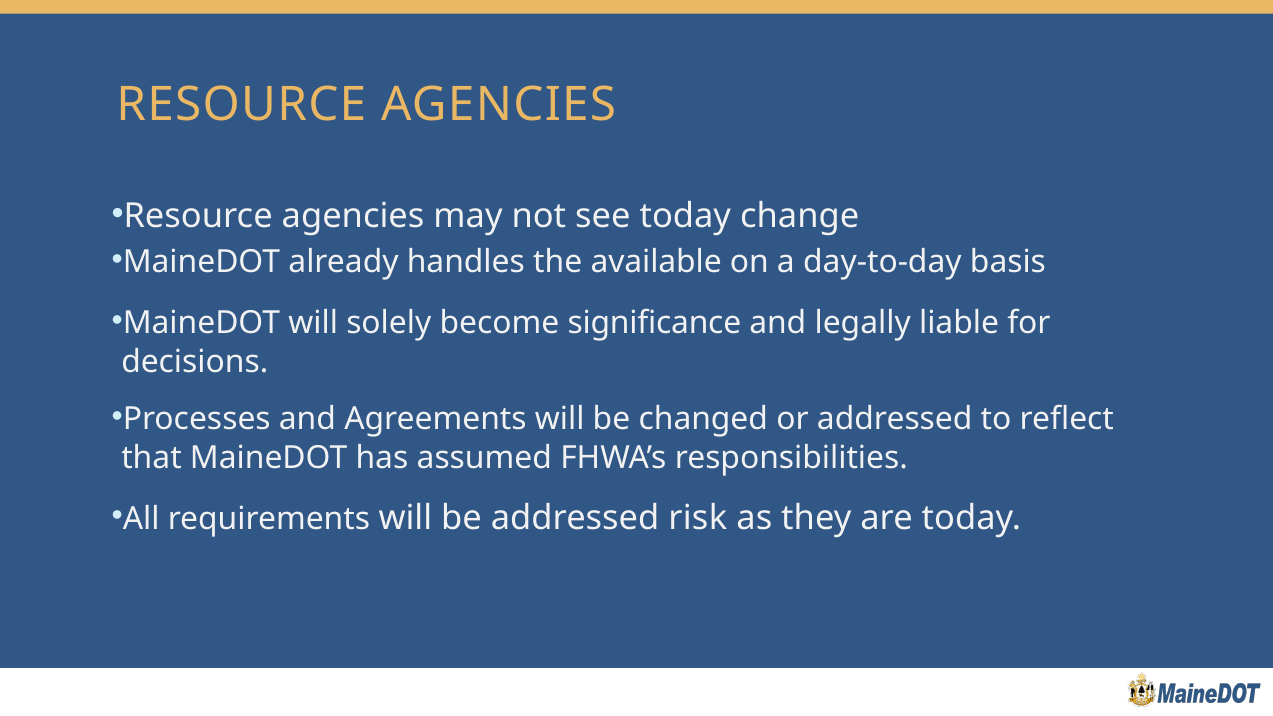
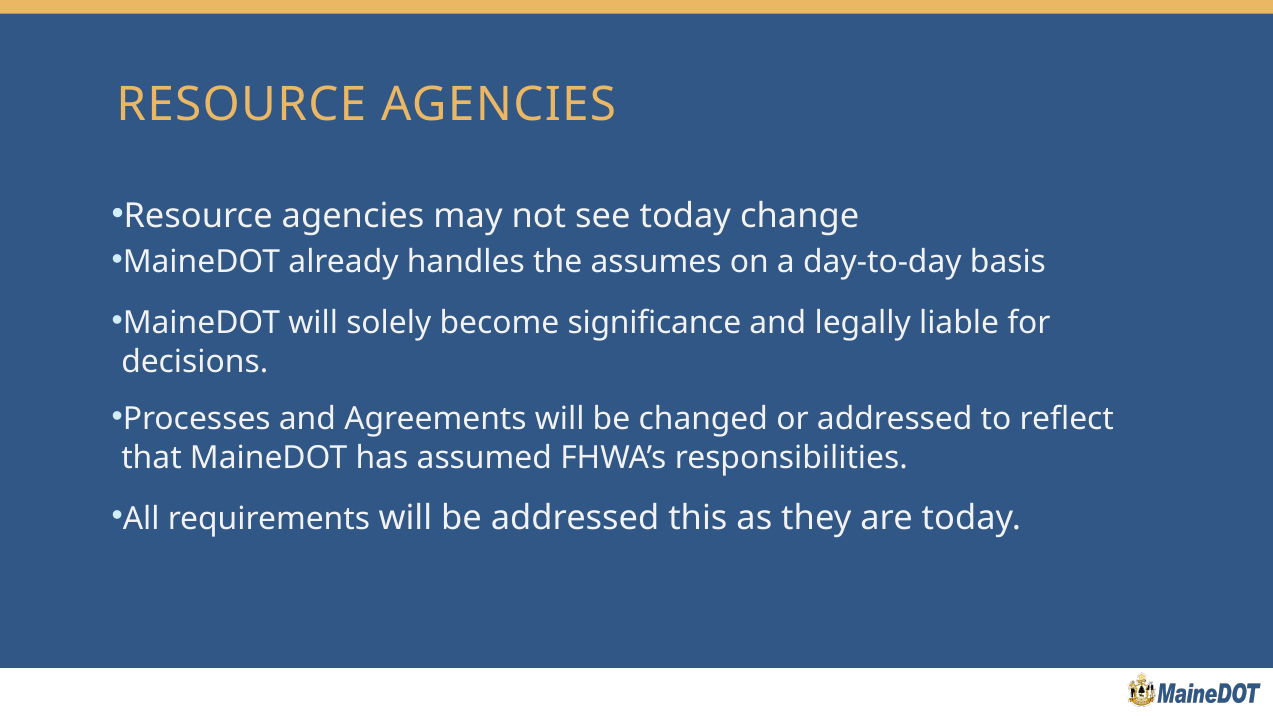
available: available -> assumes (656, 262)
risk: risk -> this (698, 518)
